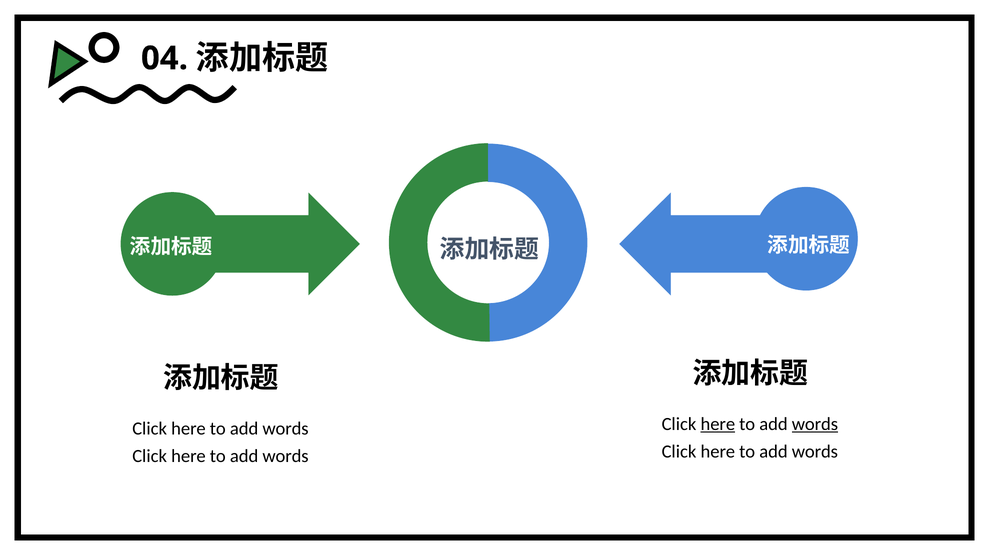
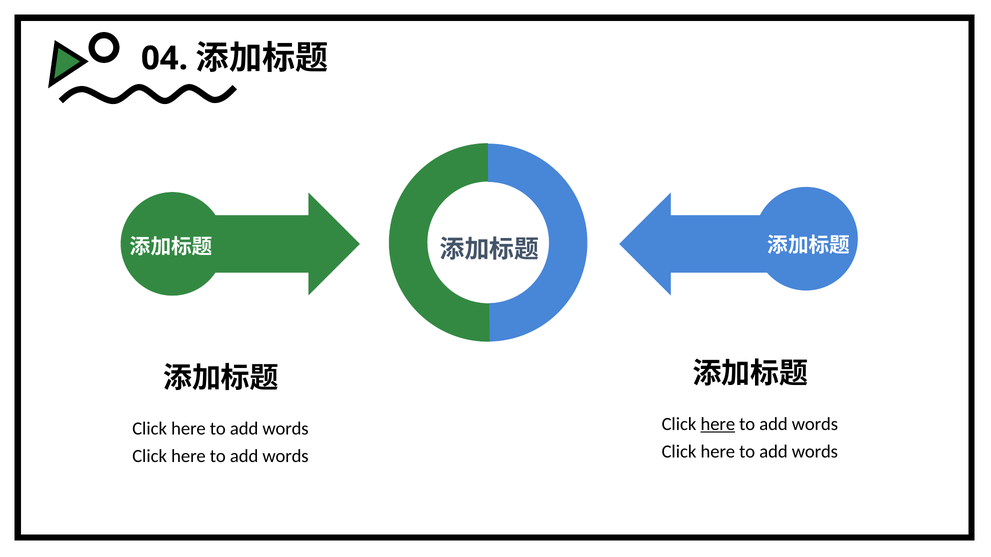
words underline: present -> none (815, 424)
